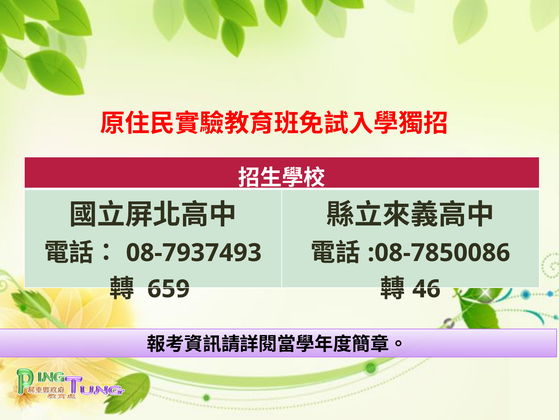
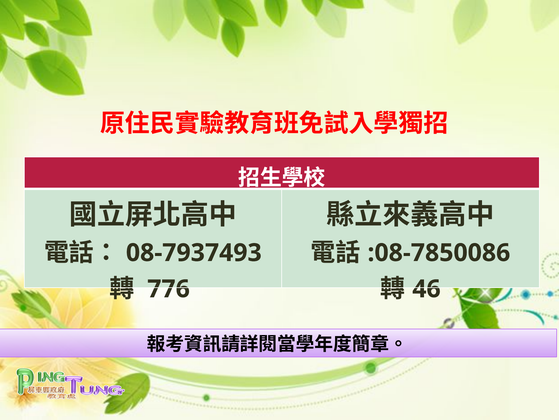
659: 659 -> 776 (169, 289)
